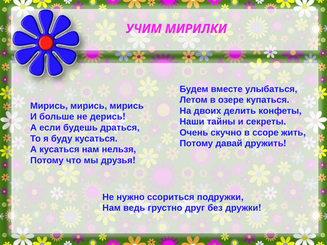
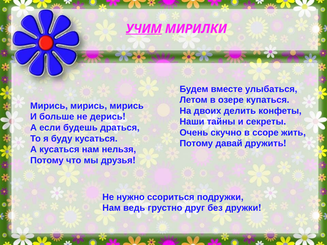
УЧИМ underline: none -> present (144, 29)
